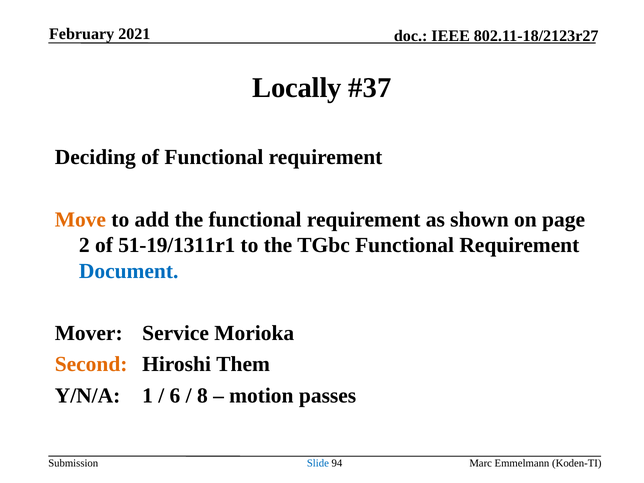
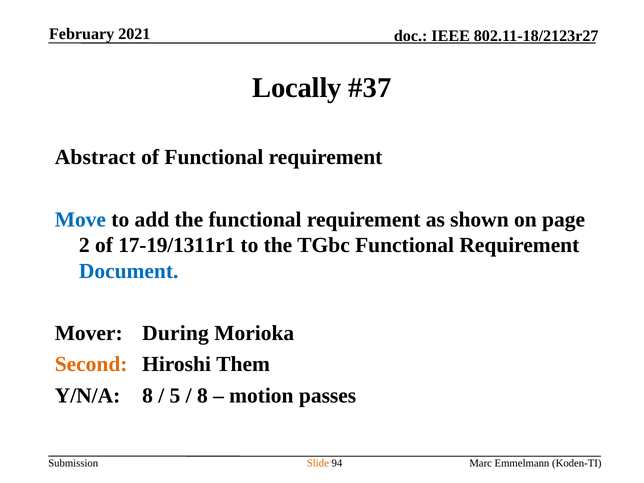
Deciding: Deciding -> Abstract (95, 157)
Move colour: orange -> blue (80, 219)
51-19/1311r1: 51-19/1311r1 -> 17-19/1311r1 (177, 245)
Service: Service -> During (175, 333)
Y/N/A 1: 1 -> 8 (148, 395)
6: 6 -> 5 (175, 395)
Slide colour: blue -> orange (318, 463)
